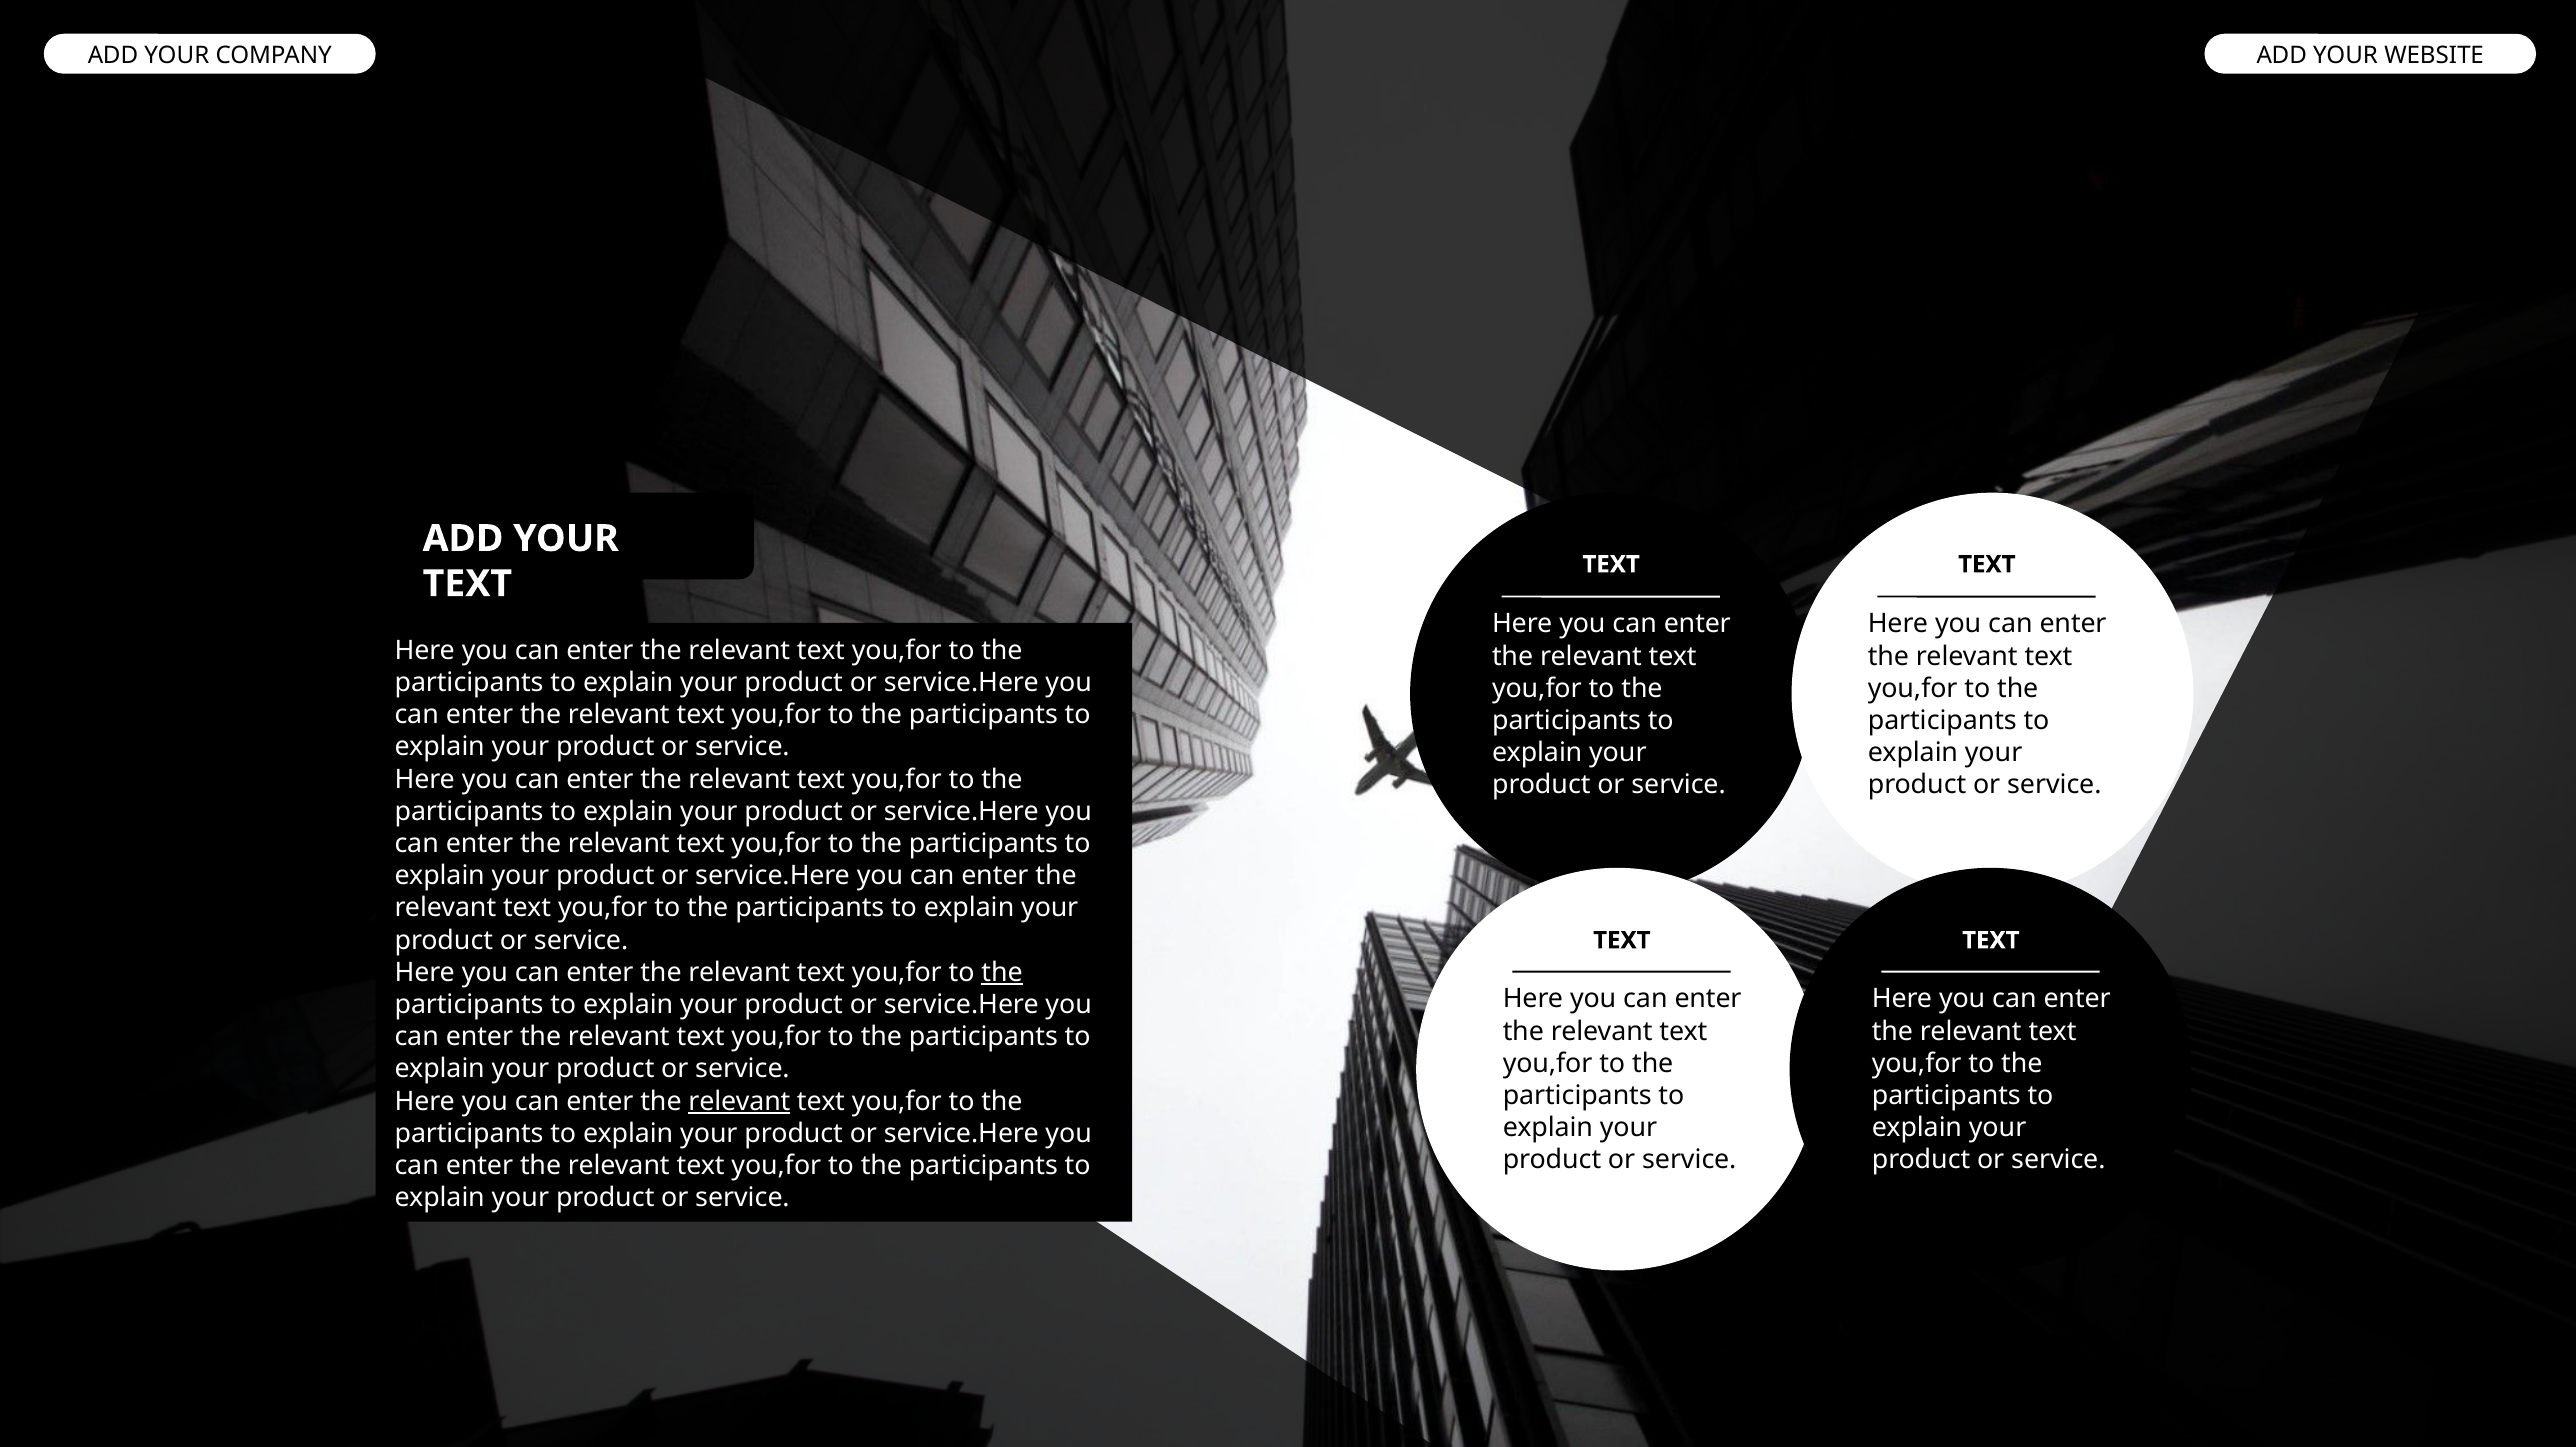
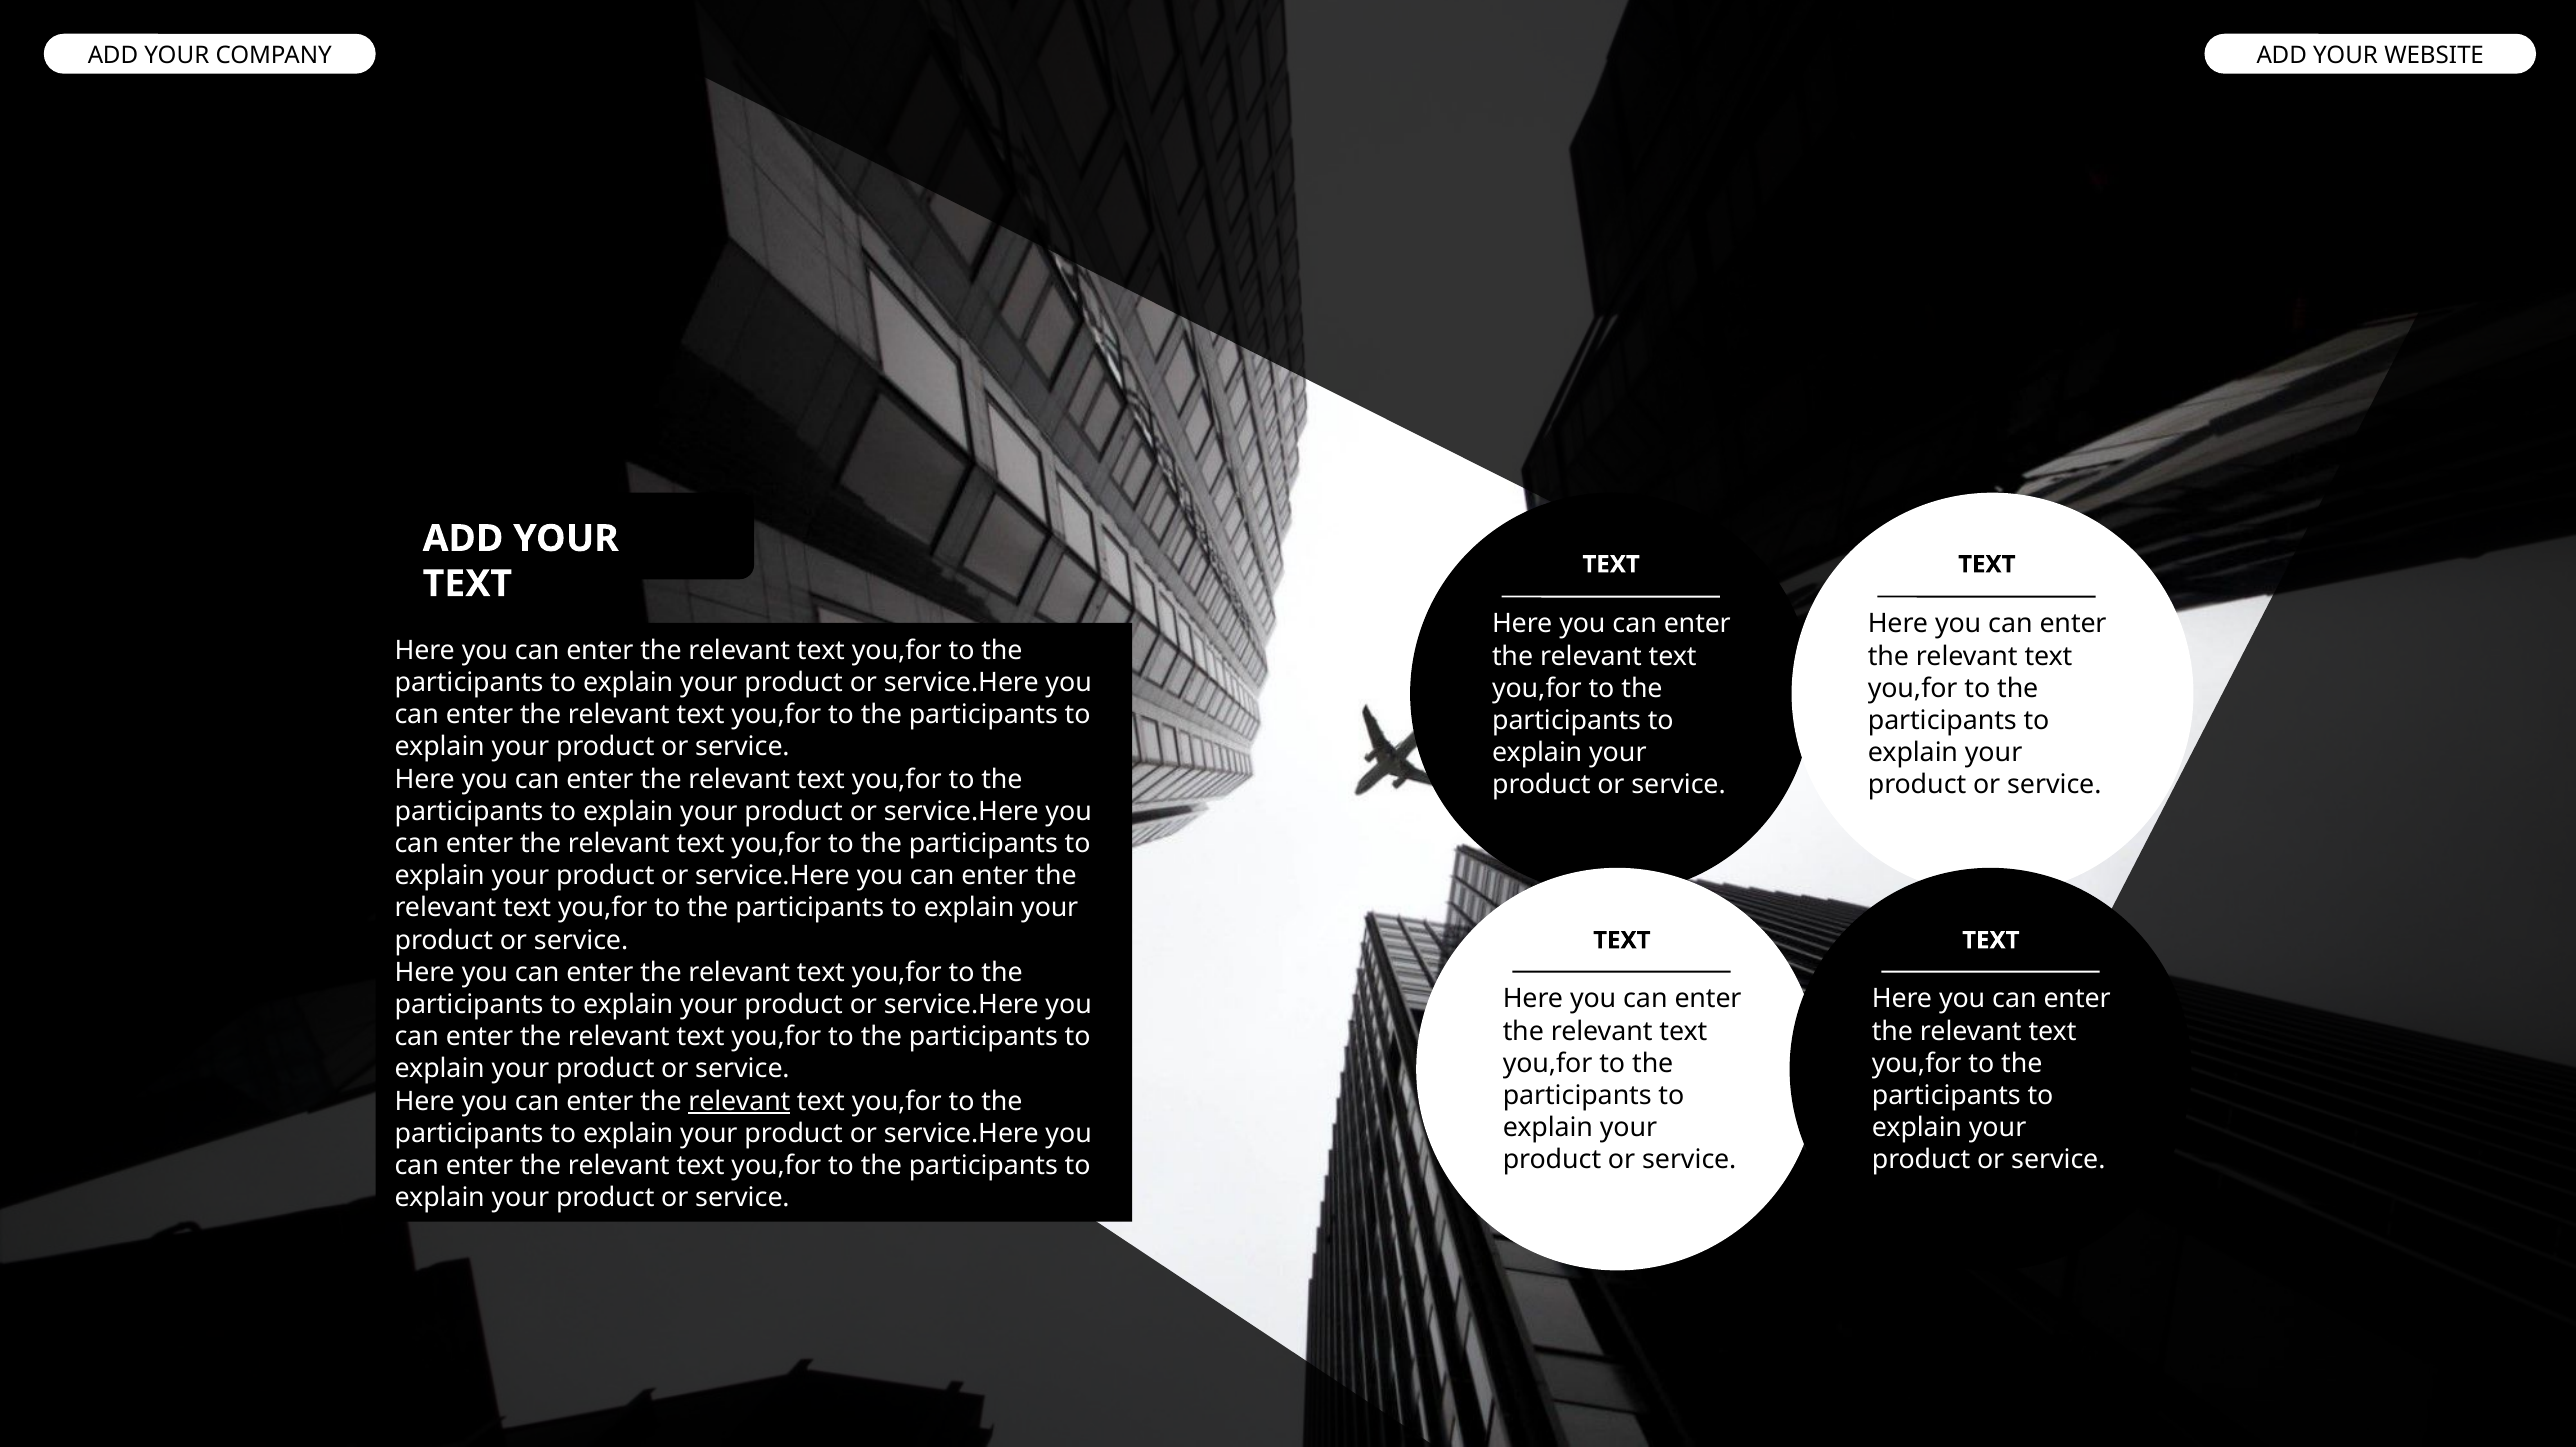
the underline: present -> none (1002, 972)
